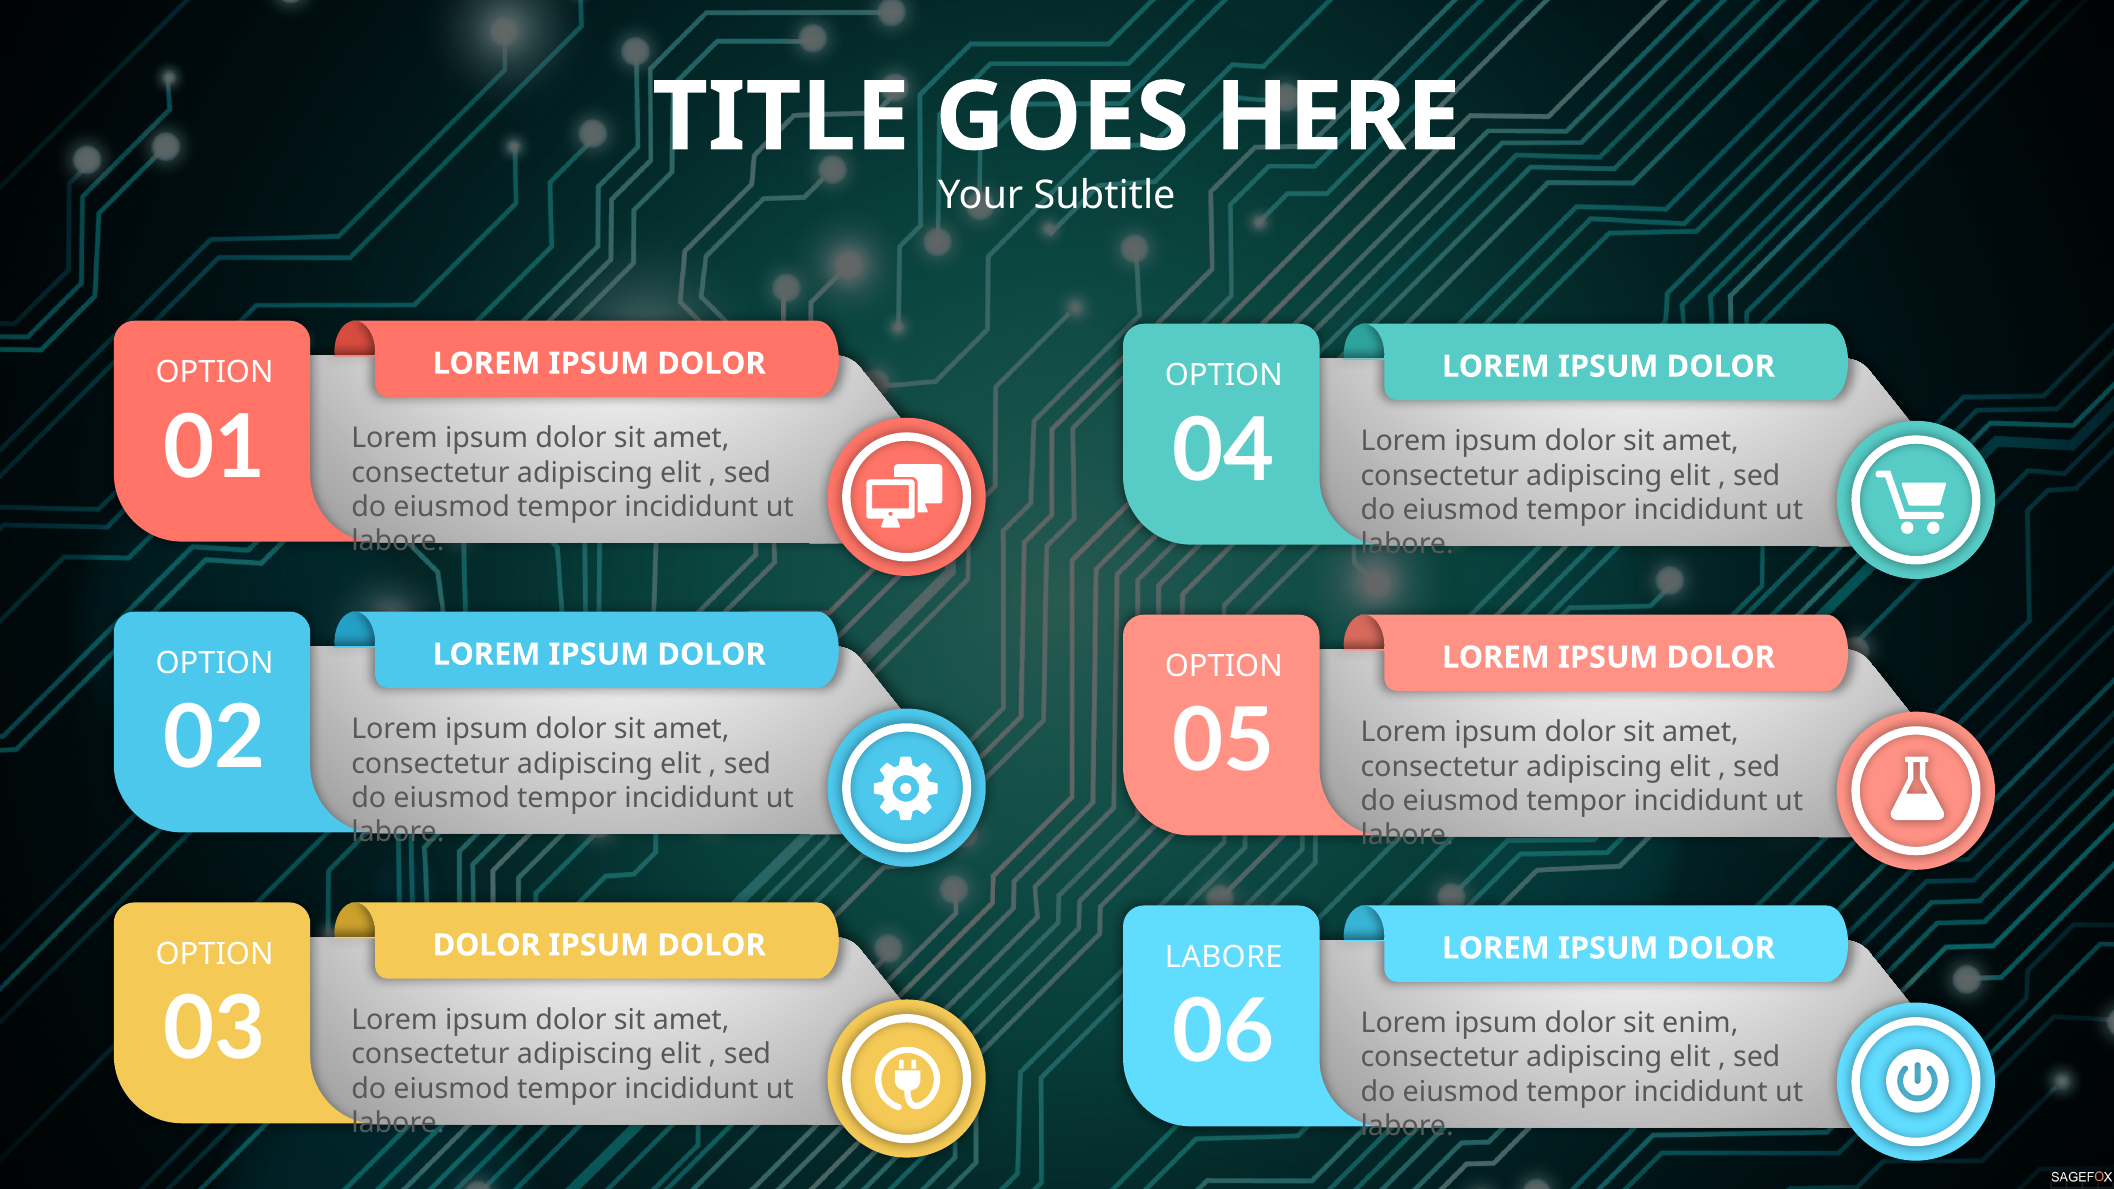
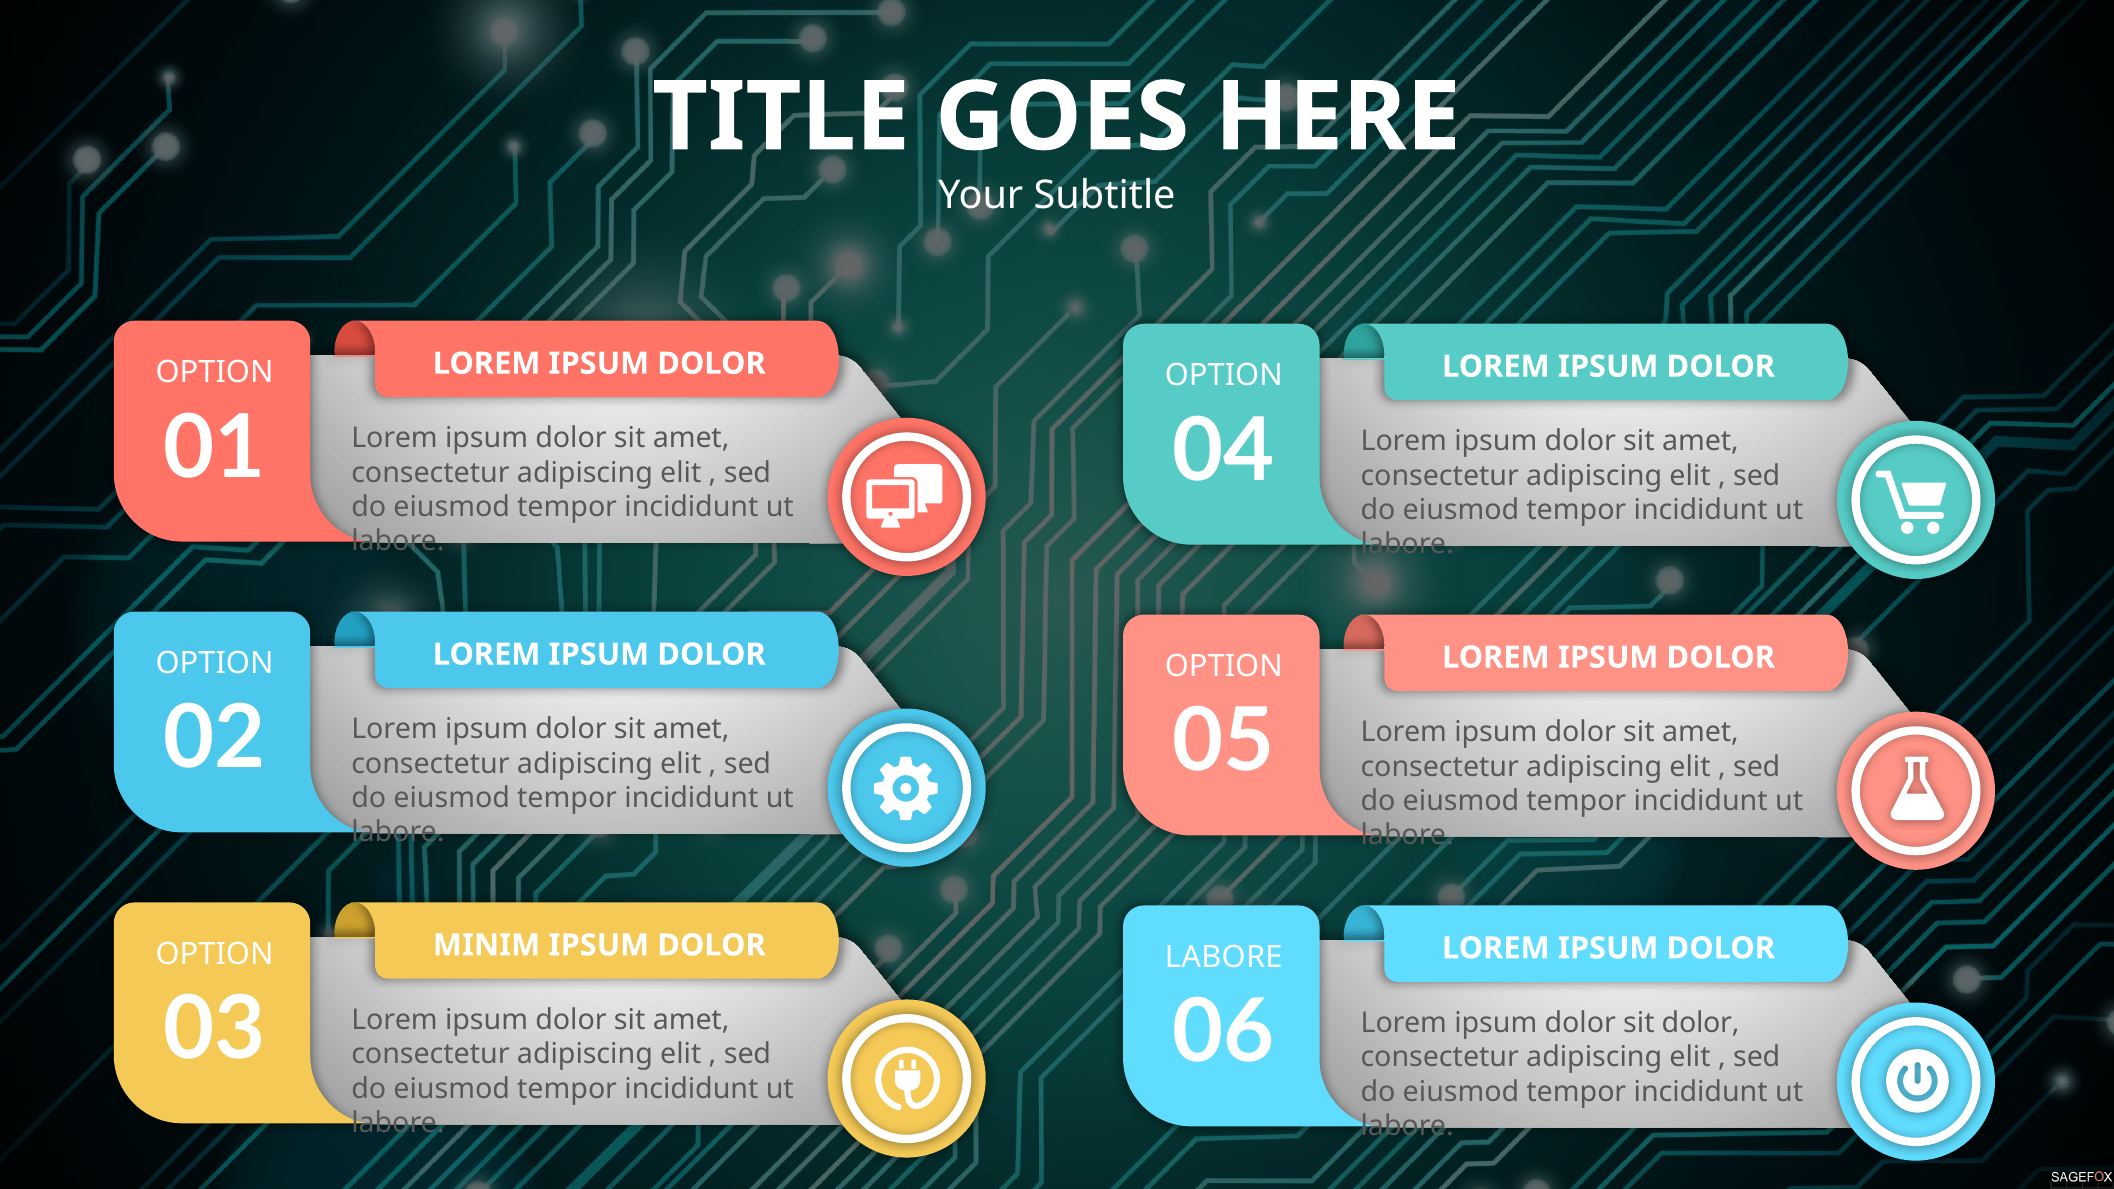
DOLOR: DOLOR -> MINIM (487, 945)
sit enim: enim -> dolor (1701, 1023)
